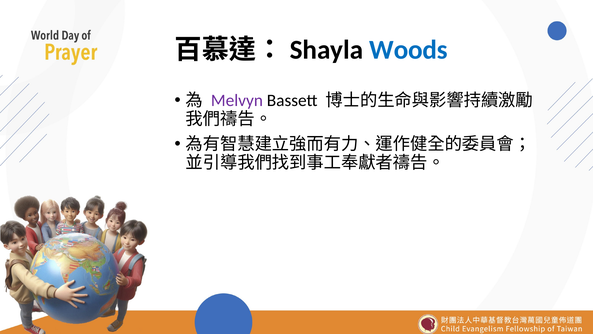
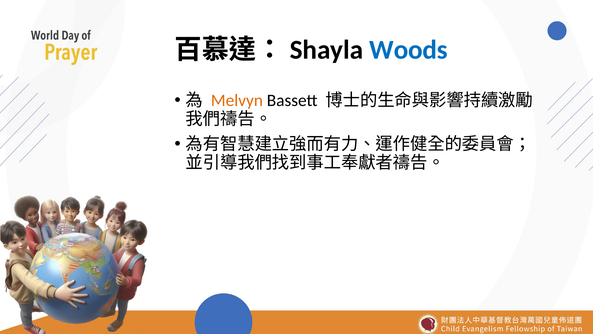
Melvyn colour: purple -> orange (237, 100)
